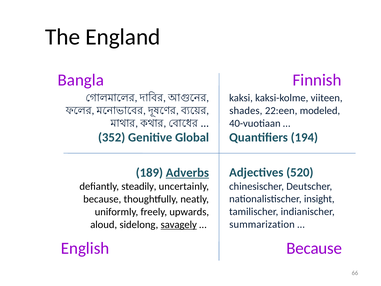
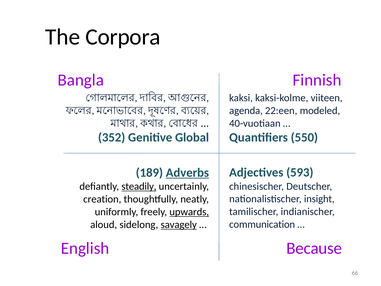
England: England -> Corpora (123, 37)
shades: shades -> agenda (246, 111)
194: 194 -> 550 (304, 137)
520: 520 -> 593 (300, 172)
steadily underline: none -> present (139, 186)
because: because -> creation (102, 199)
upwards underline: none -> present (189, 212)
summarization: summarization -> communication (262, 224)
